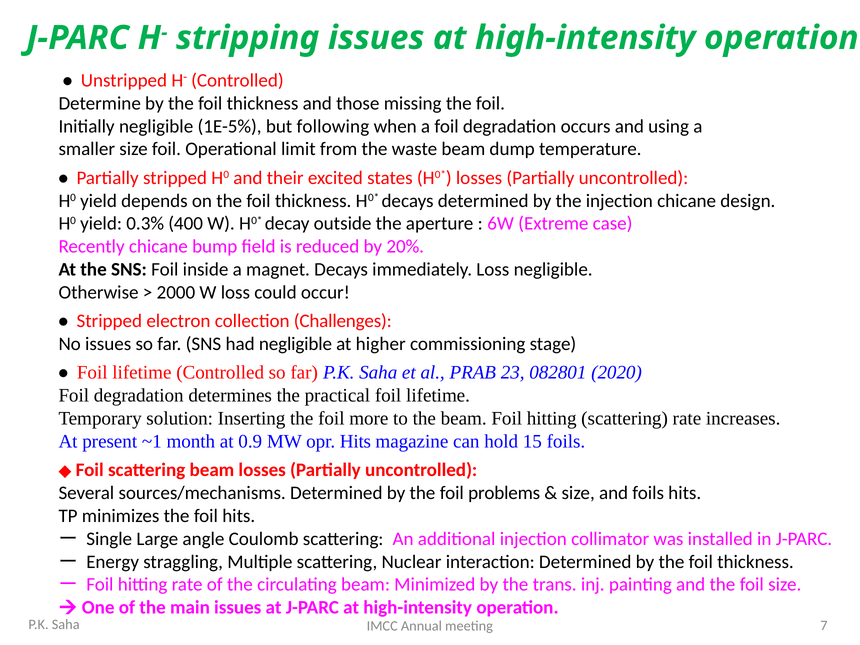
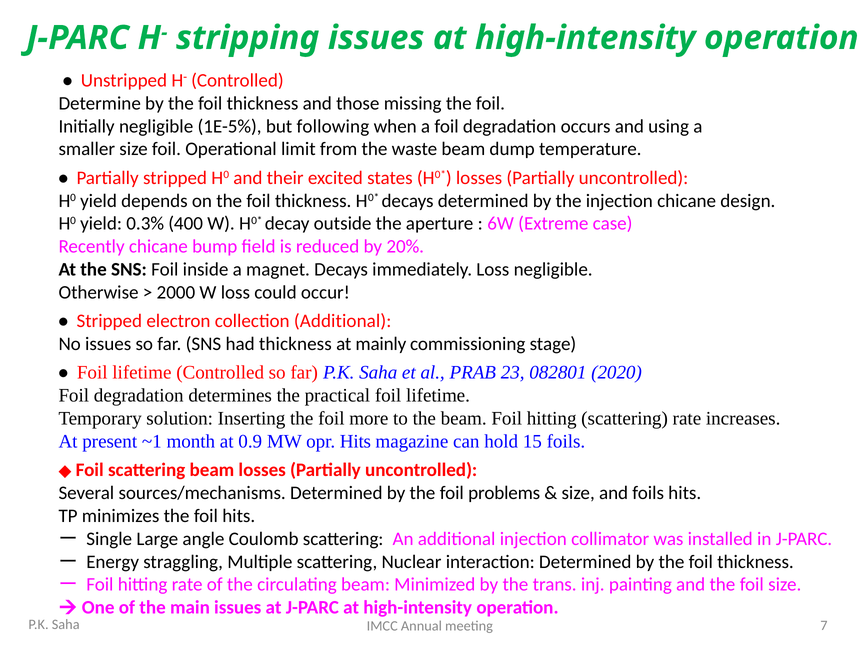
collection Challenges: Challenges -> Additional (343, 321)
had negligible: negligible -> thickness (295, 344)
higher: higher -> mainly (381, 344)
